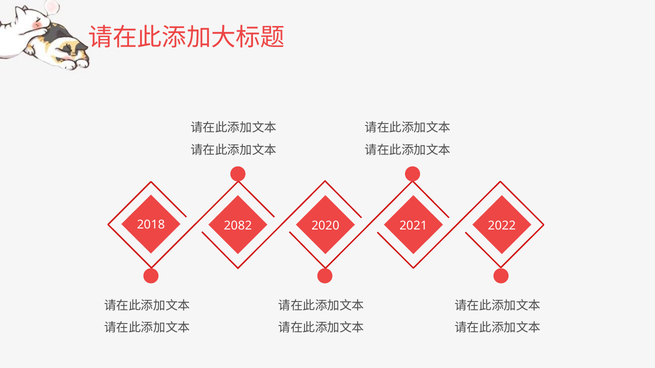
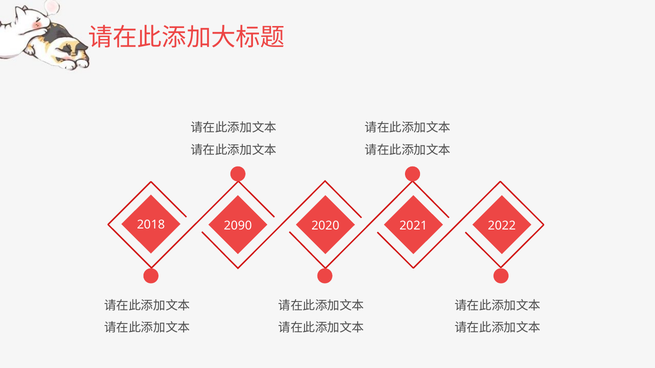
2082: 2082 -> 2090 (238, 226)
